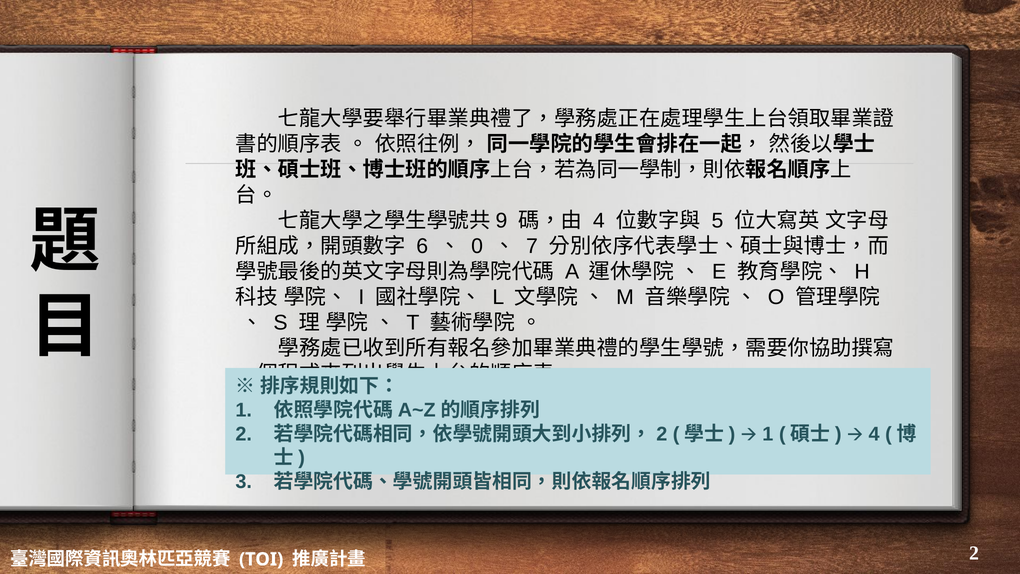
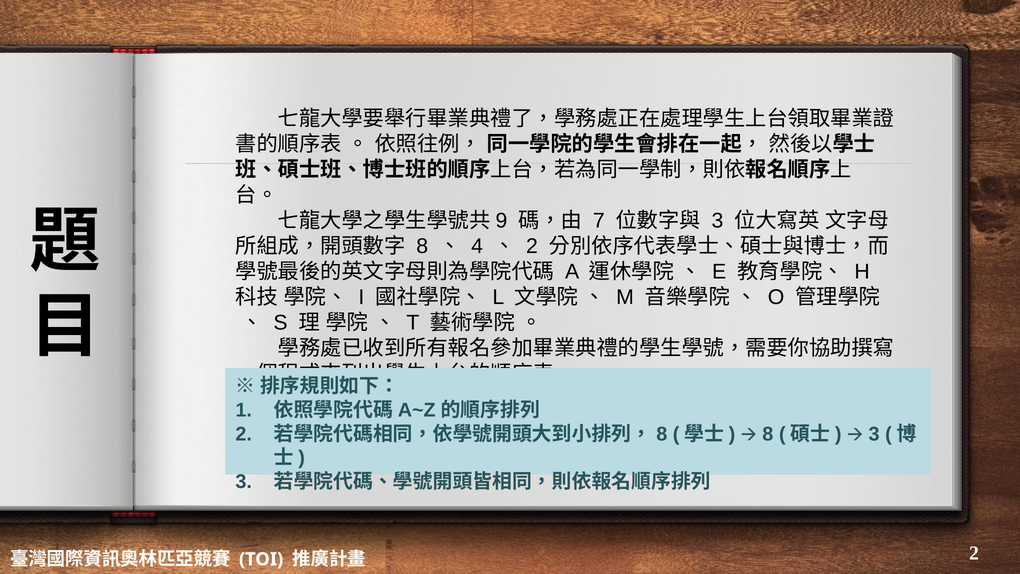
4: 4 -> 7 (599, 221)
5: 5 -> 3 (717, 221)
6: 6 -> 8 (422, 246)
0: 0 -> 4 (477, 246)
7: 7 -> 2 (532, 246)
2: 2 -> 8 (662, 434)
1: 1 -> 8 (768, 434)
4: 4 -> 3 (874, 434)
